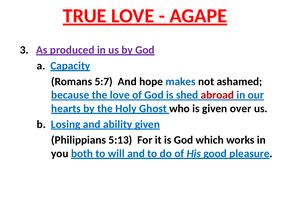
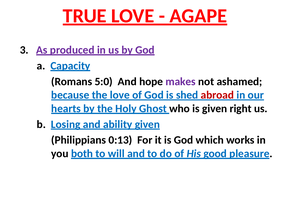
5:7: 5:7 -> 5:0 (104, 82)
makes colour: blue -> purple (181, 82)
over: over -> right (241, 109)
5:13: 5:13 -> 0:13 (120, 140)
